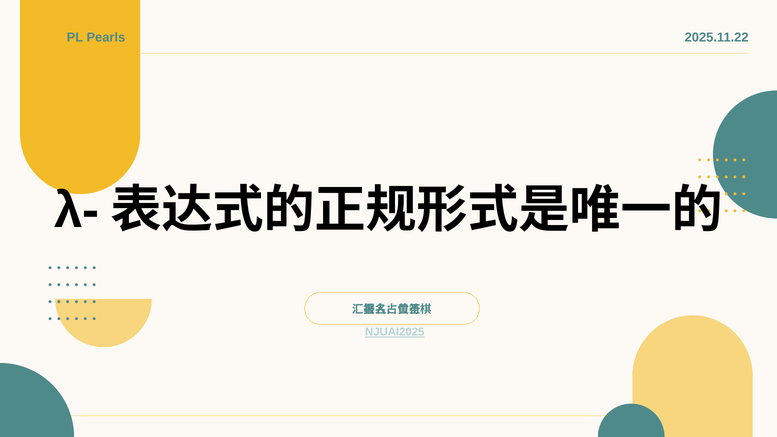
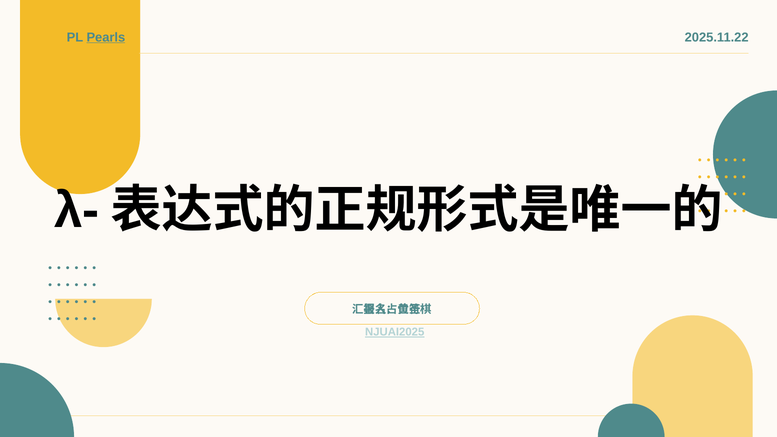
Pearls underline: none -> present (106, 37)
